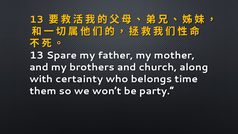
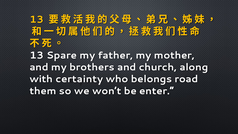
time: time -> road (186, 79)
party: party -> enter (157, 91)
